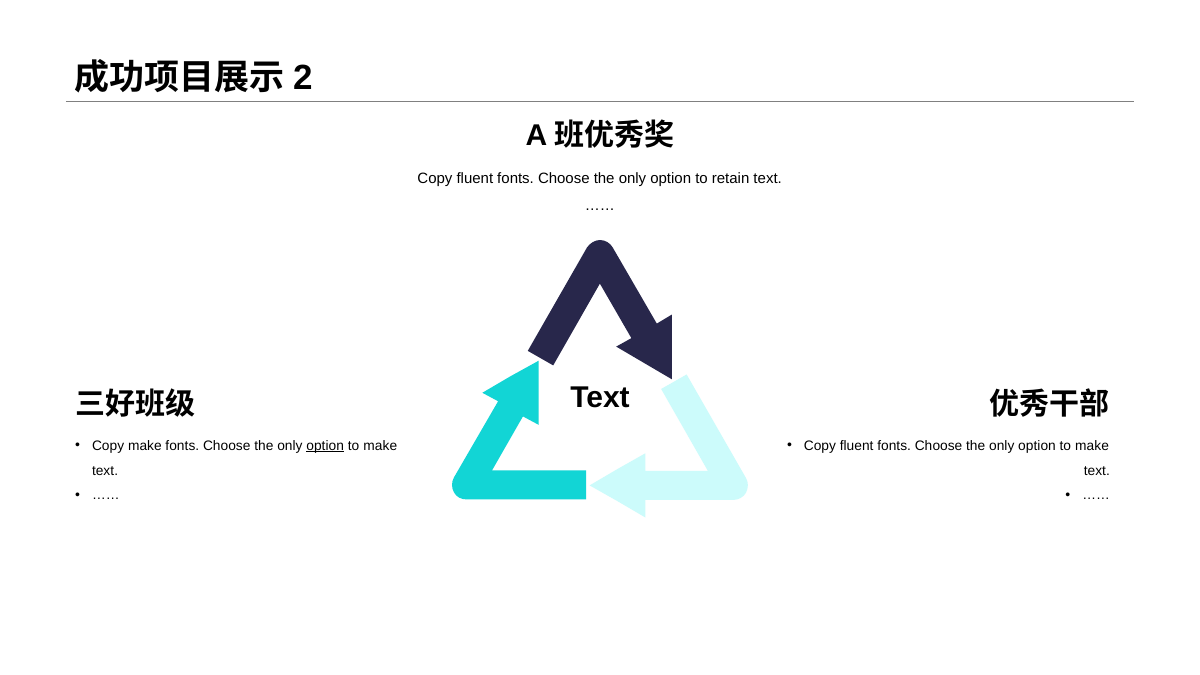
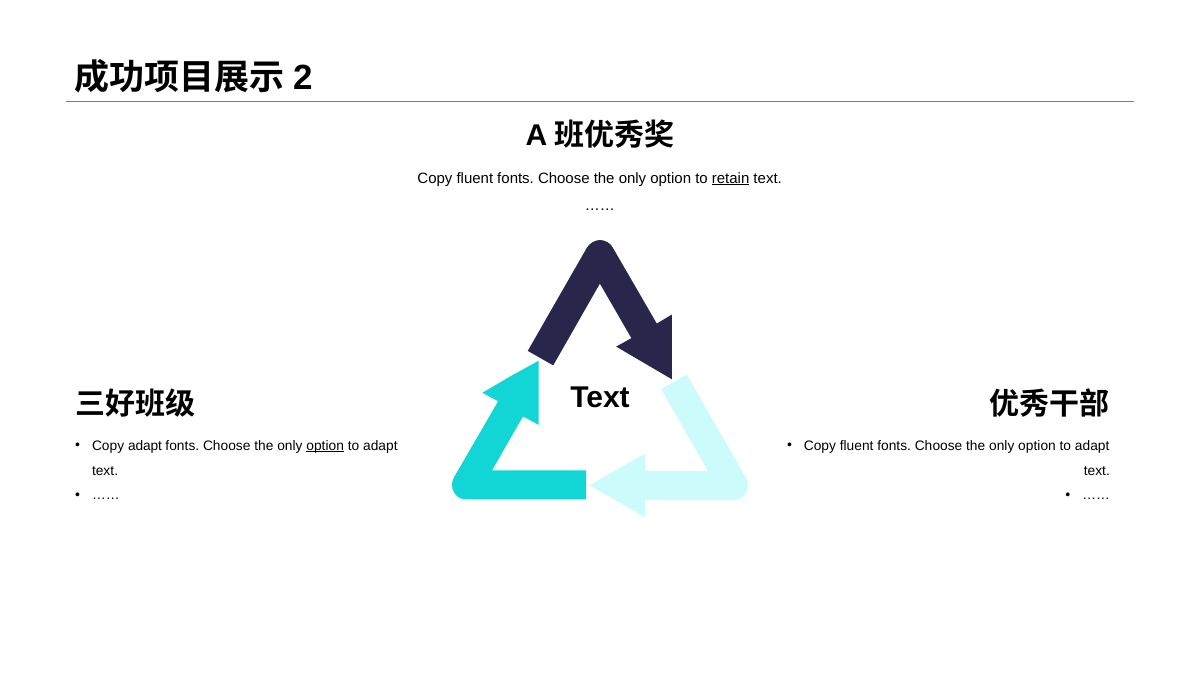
retain underline: none -> present (731, 178)
Copy make: make -> adapt (145, 446)
make: make -> adapt (380, 446)
make: make -> adapt (1092, 446)
